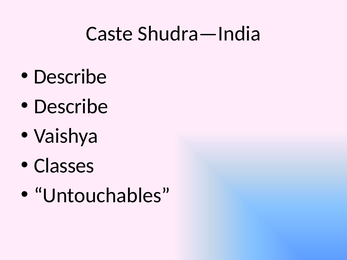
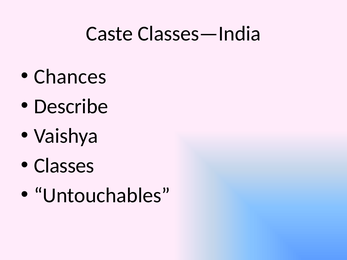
Shudra—India: Shudra—India -> Classes—India (199, 34)
Describe: Describe -> Chances (70, 77)
